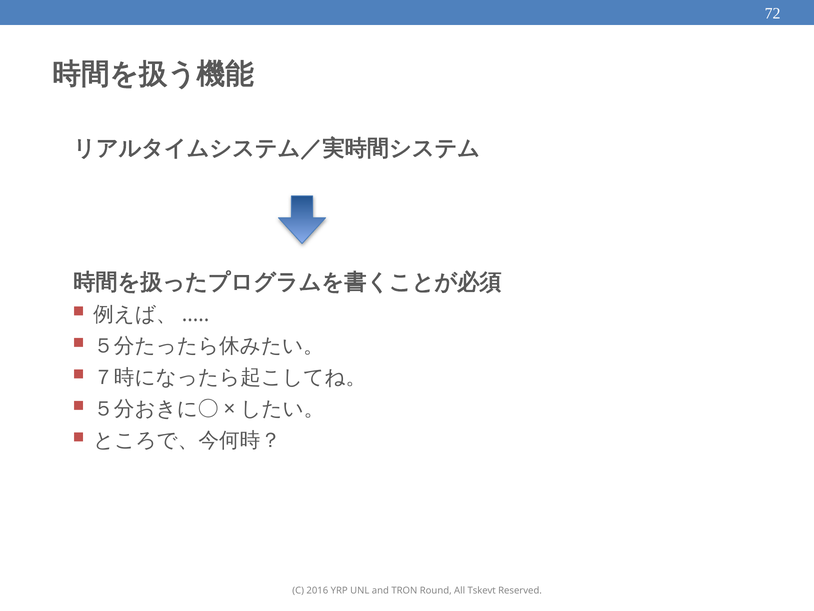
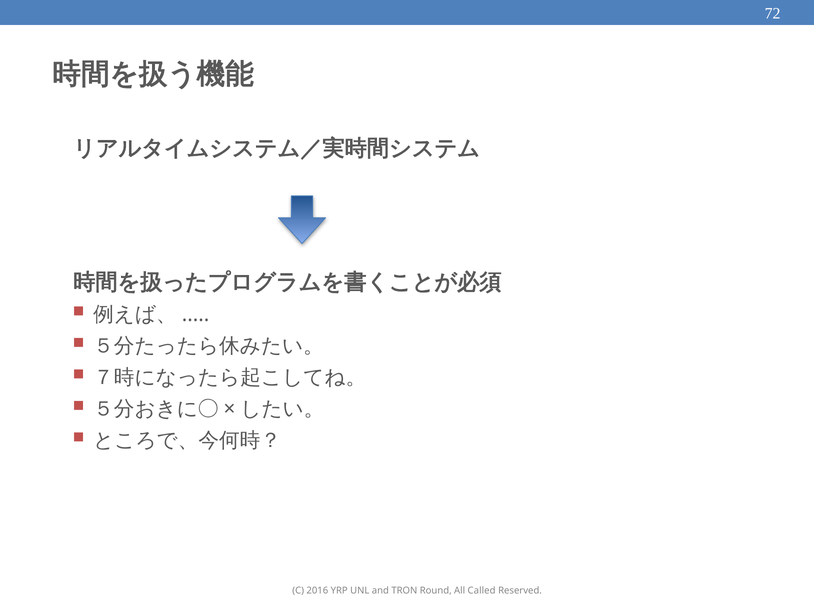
Tskevt: Tskevt -> Called (482, 590)
